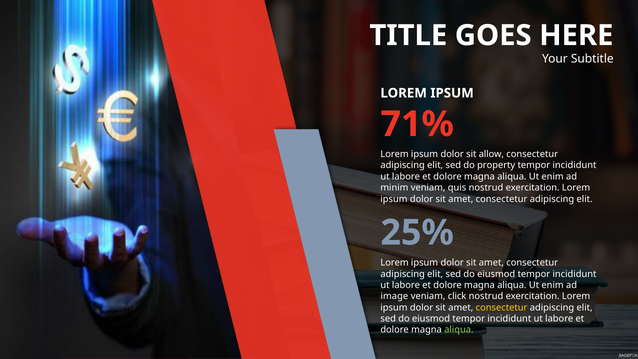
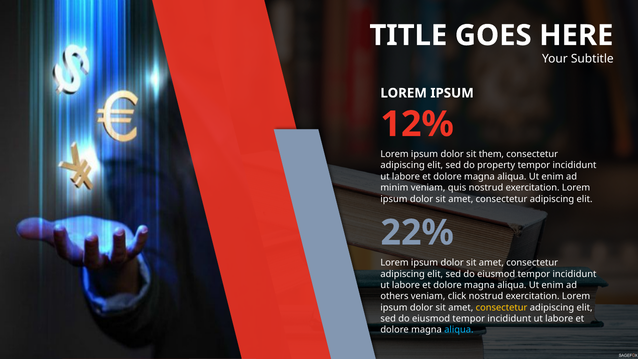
71%: 71% -> 12% (417, 124)
allow: allow -> them (491, 154)
25%: 25% -> 22% (417, 233)
image: image -> others (394, 296)
aliqua colour: light green -> light blue (459, 330)
